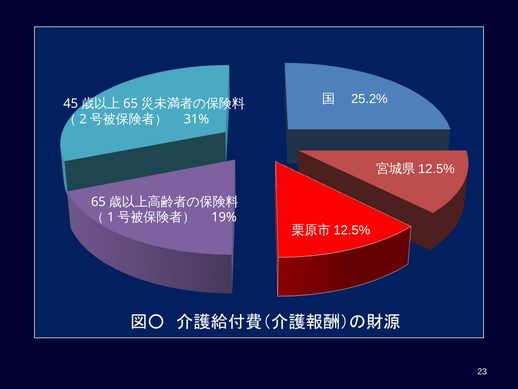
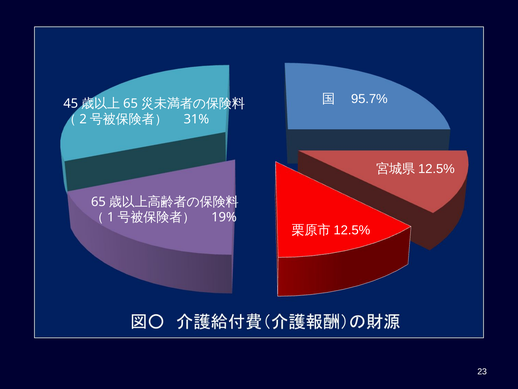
25.2%: 25.2% -> 95.7% (369, 99)
